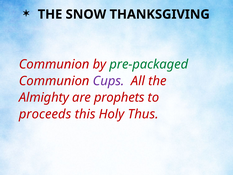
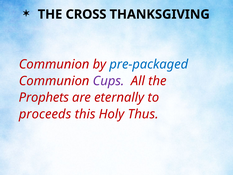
SNOW: SNOW -> CROSS (86, 14)
pre-packaged colour: green -> blue (149, 64)
Almighty: Almighty -> Prophets (44, 97)
prophets: prophets -> eternally (119, 97)
